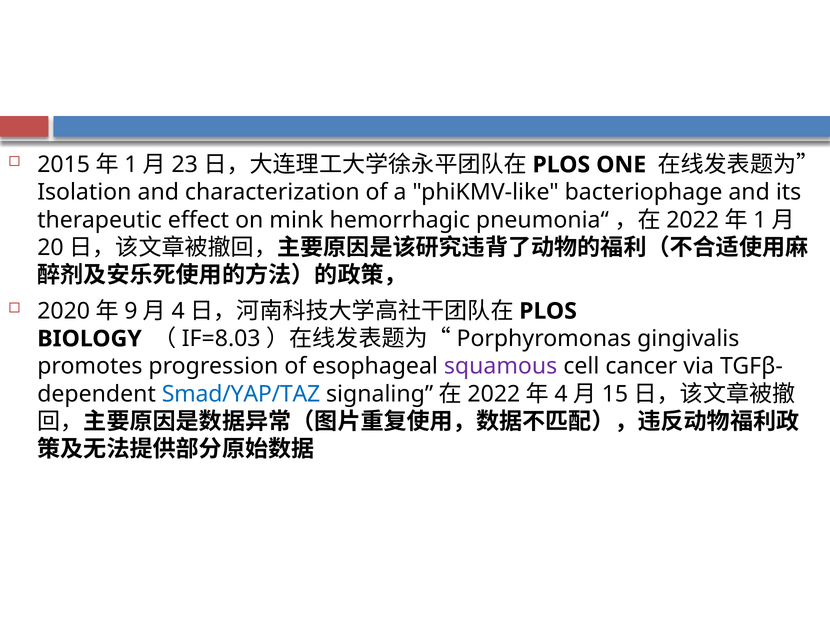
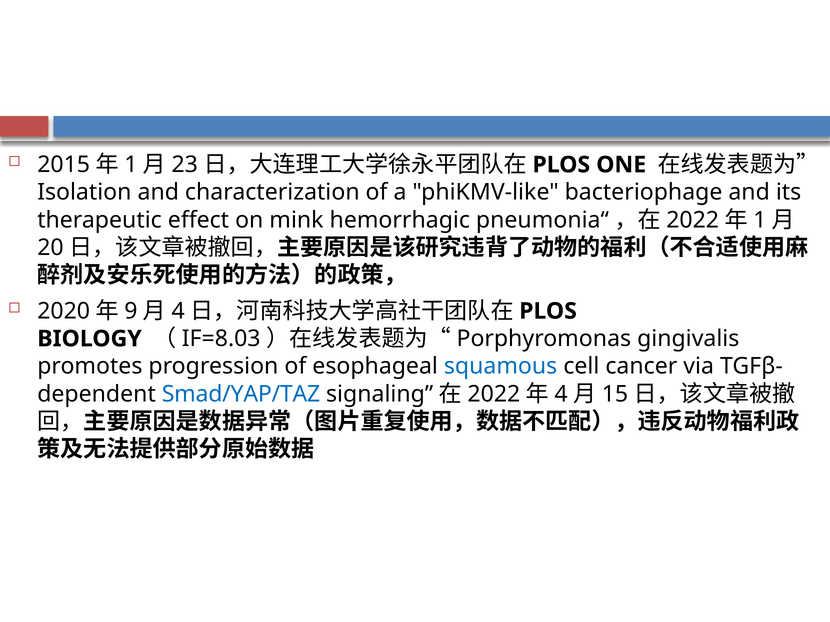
squamous colour: purple -> blue (501, 367)
